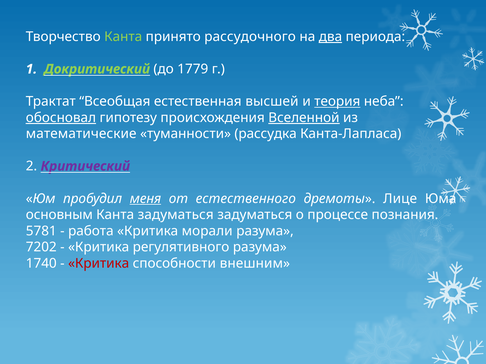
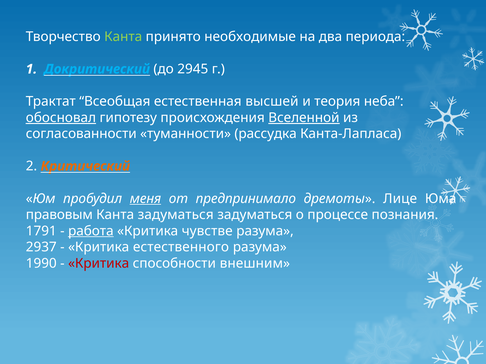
рассудочного: рассудочного -> необходимые (250, 37)
два underline: present -> none (330, 37)
Докритический colour: light green -> light blue (97, 69)
1779: 1779 -> 2945 (193, 69)
теория underline: present -> none (337, 102)
математические: математические -> согласованности (81, 134)
Критический colour: purple -> orange (85, 166)
естественного: естественного -> предпринимало (246, 199)
основным: основным -> правовым (59, 215)
5781: 5781 -> 1791 (41, 231)
работа underline: none -> present (91, 231)
морали: морали -> чувстве (207, 231)
7202: 7202 -> 2937 (41, 247)
регулятивного: регулятивного -> естественного (181, 247)
1740: 1740 -> 1990 (41, 264)
